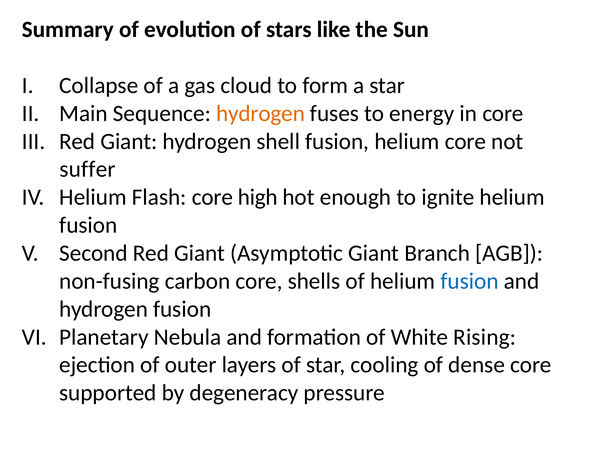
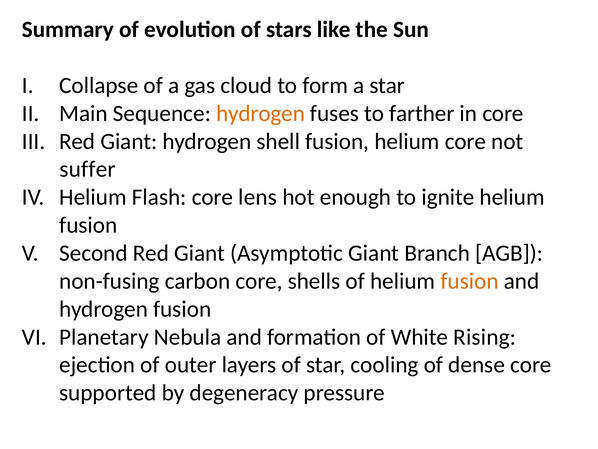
energy: energy -> farther (422, 113)
high: high -> lens (258, 197)
fusion colour: blue -> orange (470, 281)
